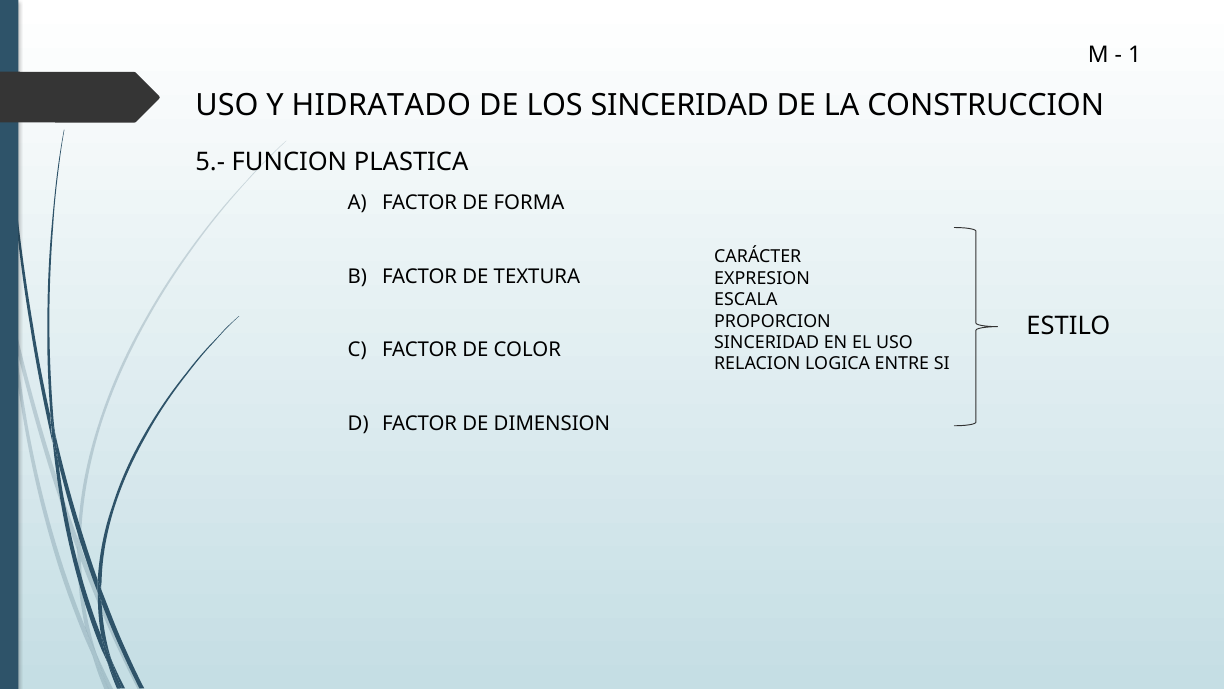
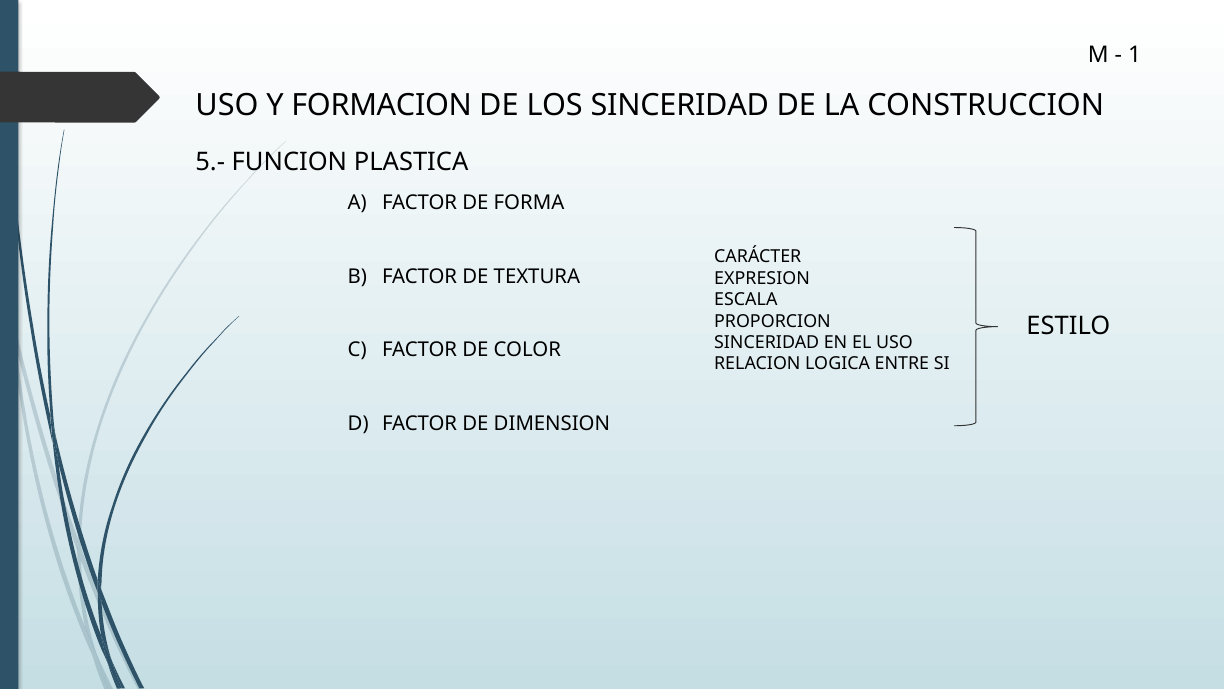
HIDRATADO: HIDRATADO -> FORMACION (382, 106)
